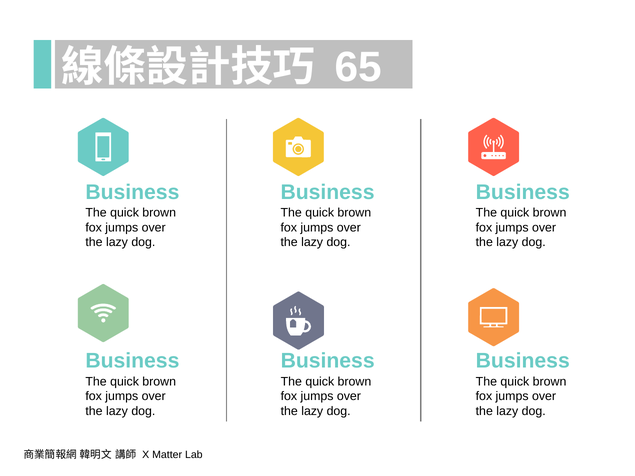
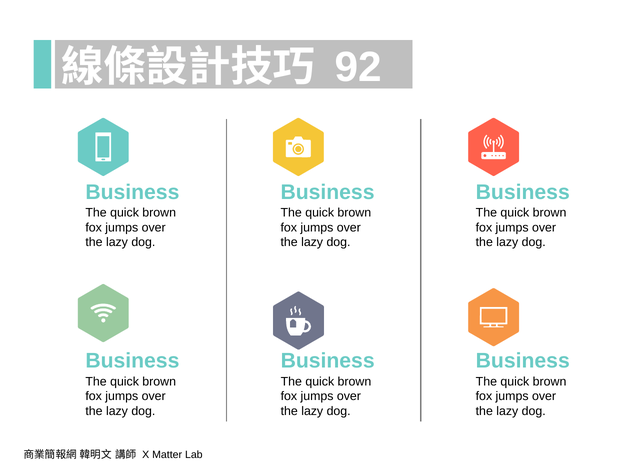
65: 65 -> 92 (358, 67)
